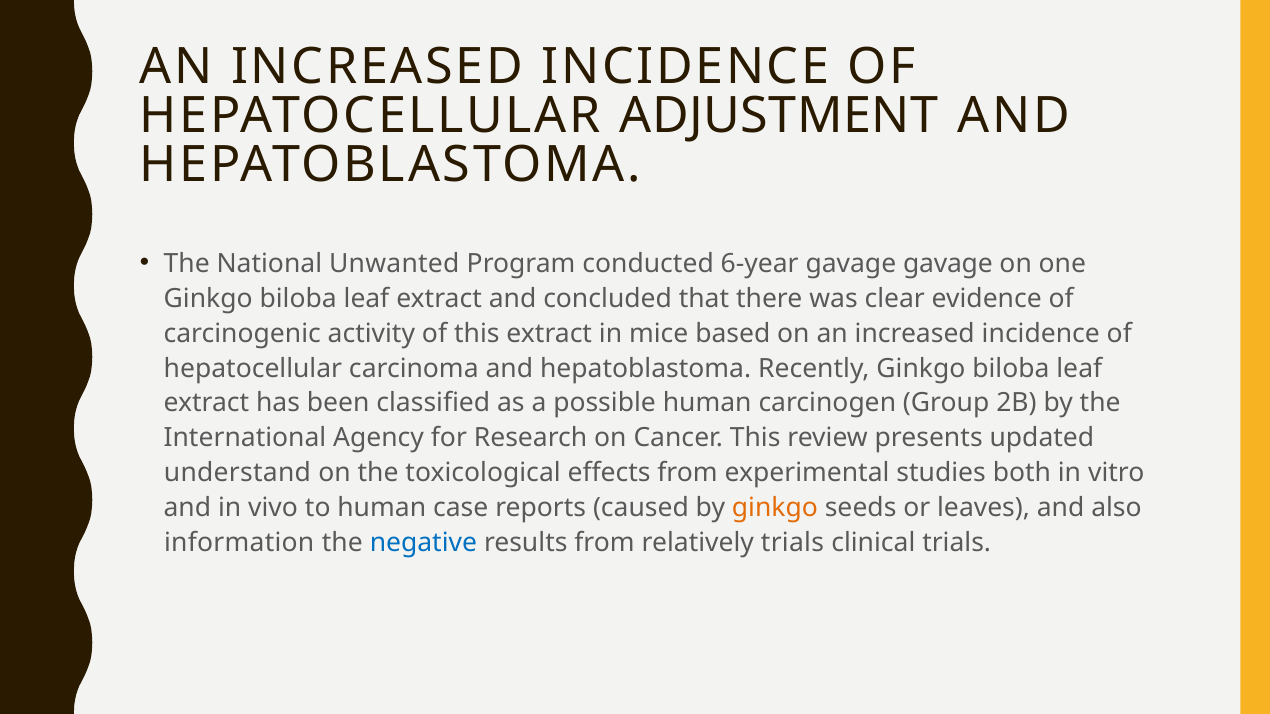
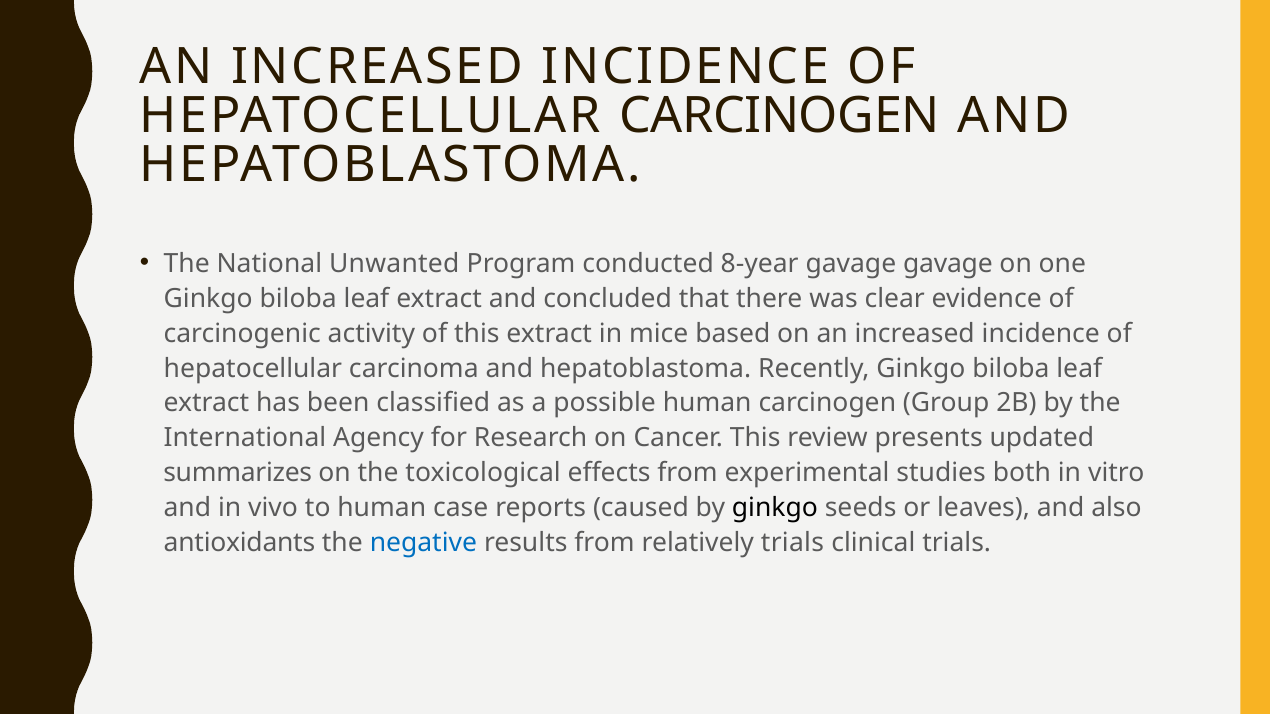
HEPATOCELLULAR ADJUSTMENT: ADJUSTMENT -> CARCINOGEN (779, 116)
6-year: 6-year -> 8-year (760, 264)
understand: understand -> summarizes (238, 473)
ginkgo colour: orange -> black (775, 508)
information: information -> antioxidants (239, 543)
